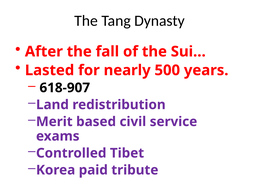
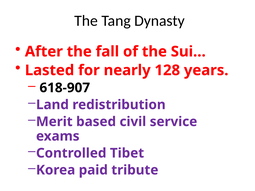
500: 500 -> 128 (167, 70)
